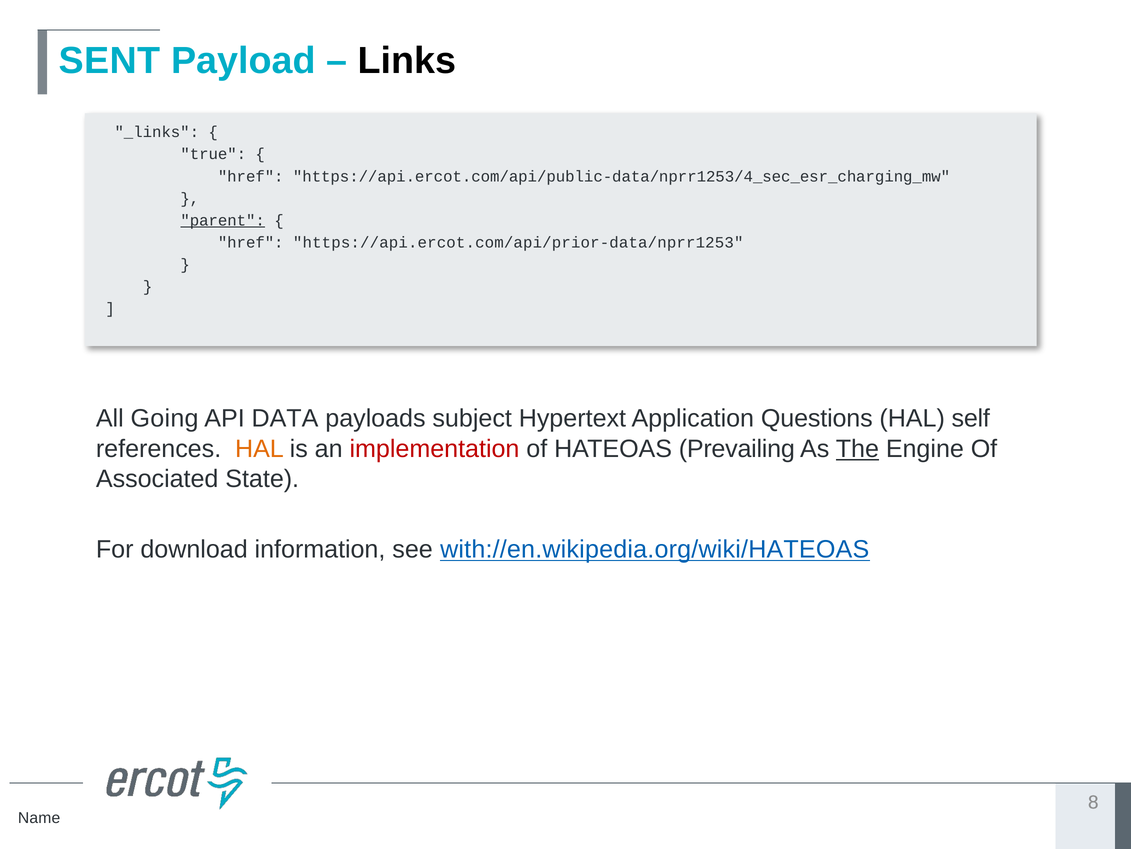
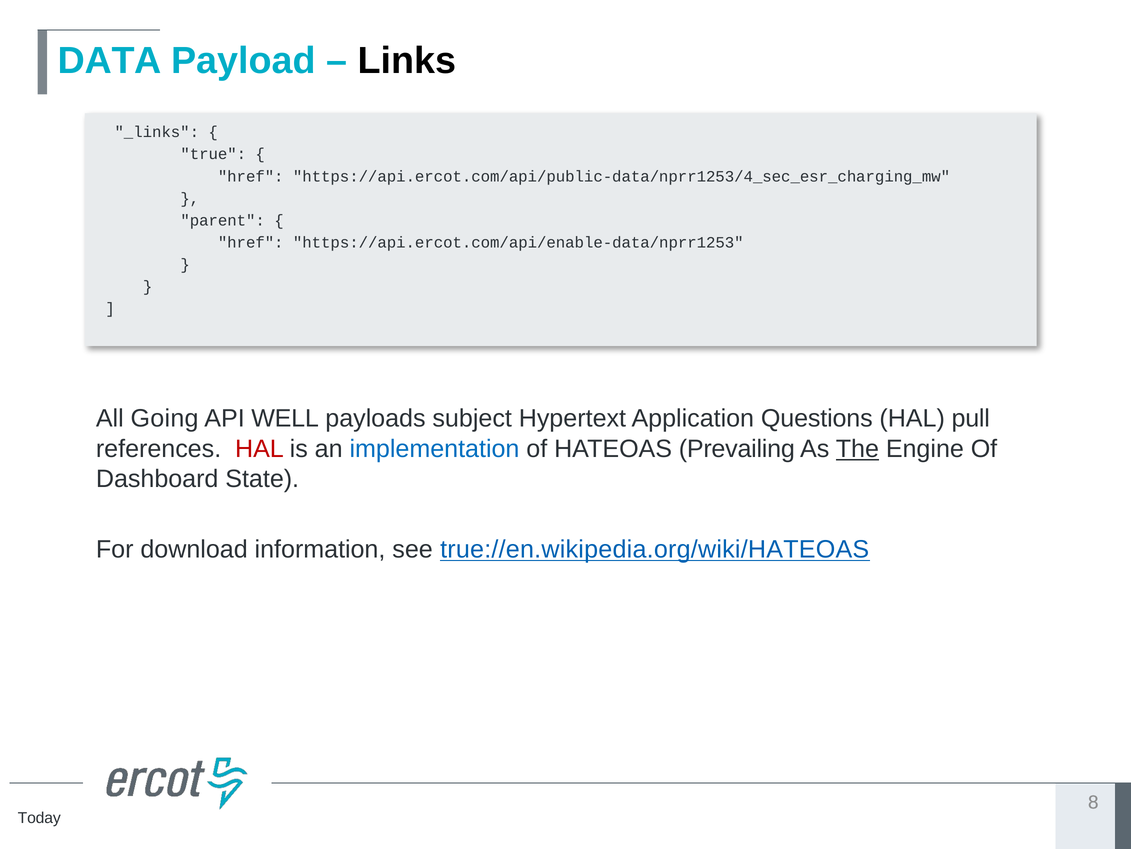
SENT: SENT -> DATA (110, 61)
parent underline: present -> none (223, 220)
https://api.ercot.com/api/prior-data/nprr1253: https://api.ercot.com/api/prior-data/nprr1253 -> https://api.ercot.com/api/enable-data/nprr1253 (518, 242)
DATA: DATA -> WELL (285, 418)
self: self -> pull (971, 418)
HAL colour: orange -> red (259, 448)
implementation colour: red -> blue (434, 448)
Associated: Associated -> Dashboard (157, 478)
with://en.wikipedia.org/wiki/HATEOAS: with://en.wikipedia.org/wiki/HATEOAS -> true://en.wikipedia.org/wiki/HATEOAS (655, 549)
Name: Name -> Today (39, 817)
